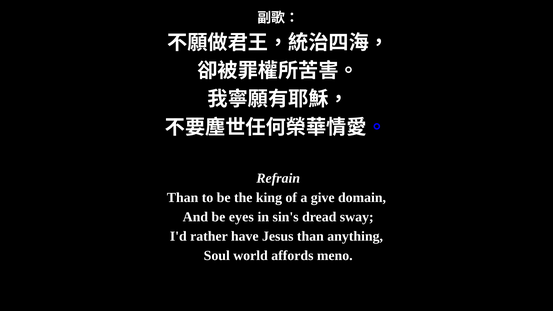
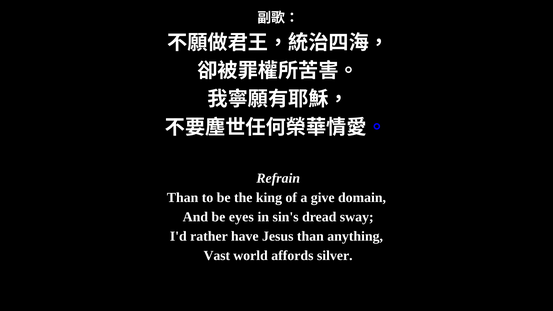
Soul: Soul -> Vast (217, 256)
meno: meno -> silver (335, 256)
